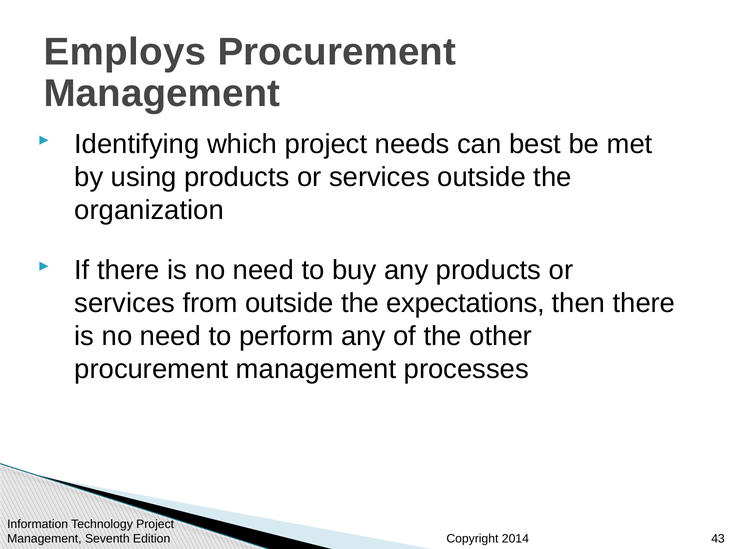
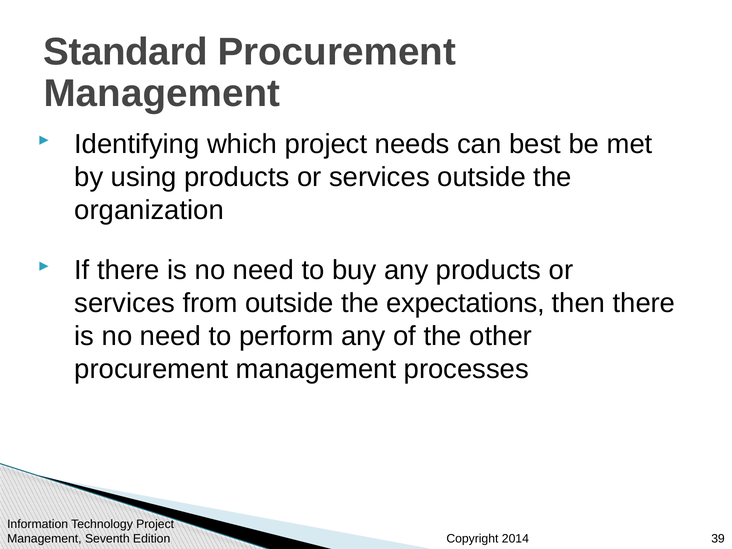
Employs: Employs -> Standard (125, 52)
43: 43 -> 39 (718, 539)
